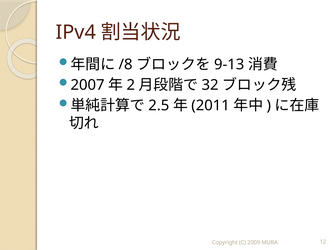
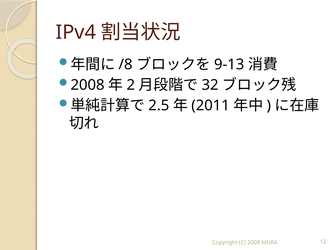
2007: 2007 -> 2008 (88, 85)
